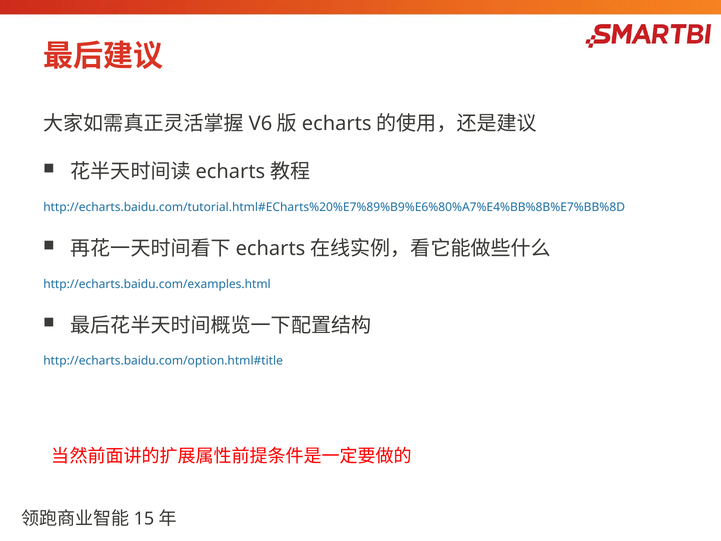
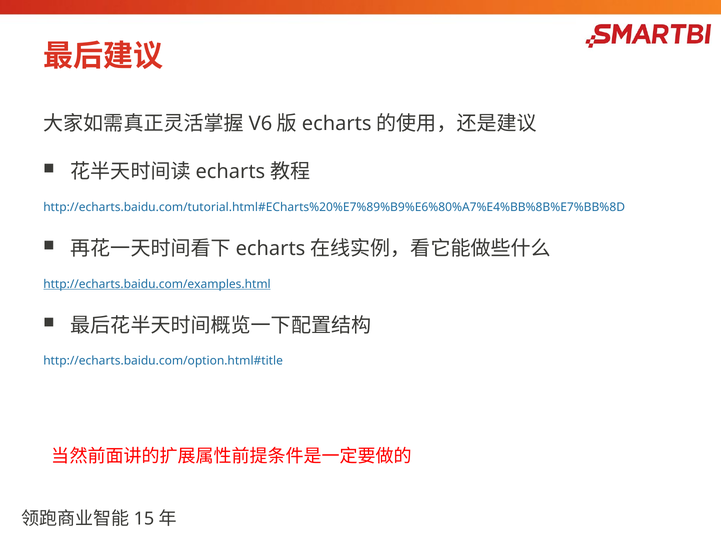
http://echarts.baidu.com/examples.html underline: none -> present (157, 284)
